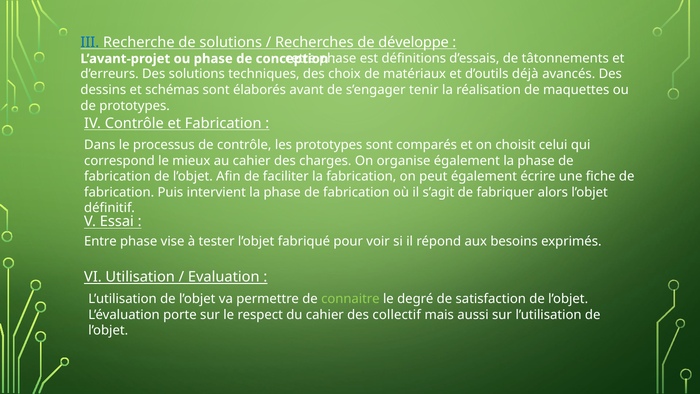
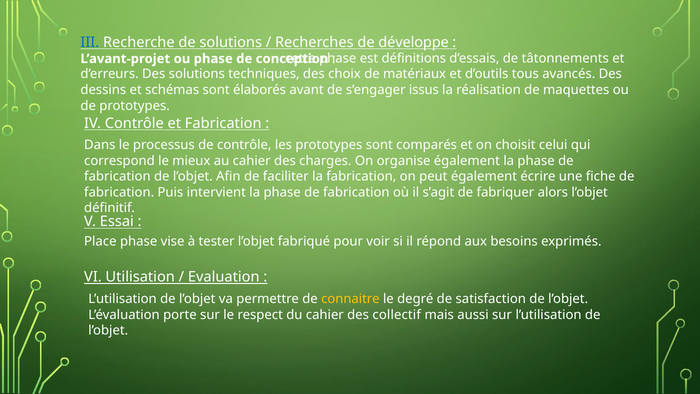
déjà: déjà -> tous (525, 74)
tenir: tenir -> issus (424, 90)
Entre: Entre -> Place (100, 241)
connaitre colour: light green -> yellow (350, 299)
